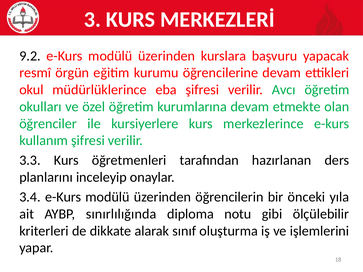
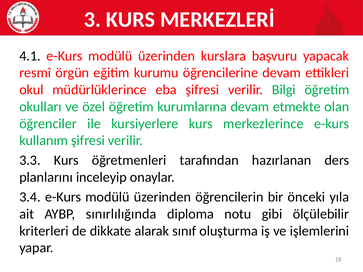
9.2: 9.2 -> 4.1 (30, 56)
Avcı: Avcı -> Bilgi (284, 90)
